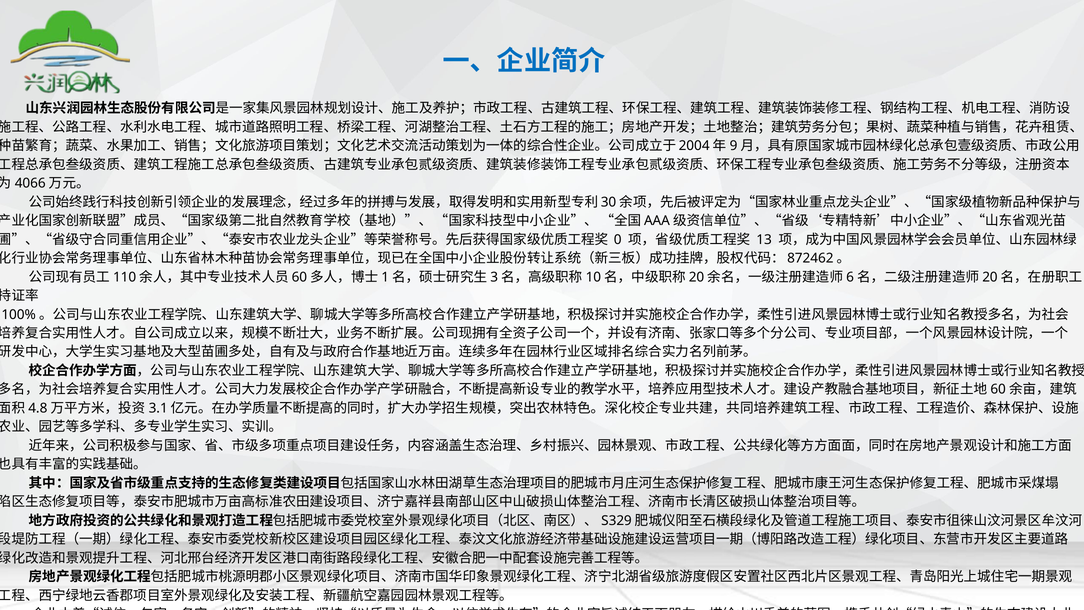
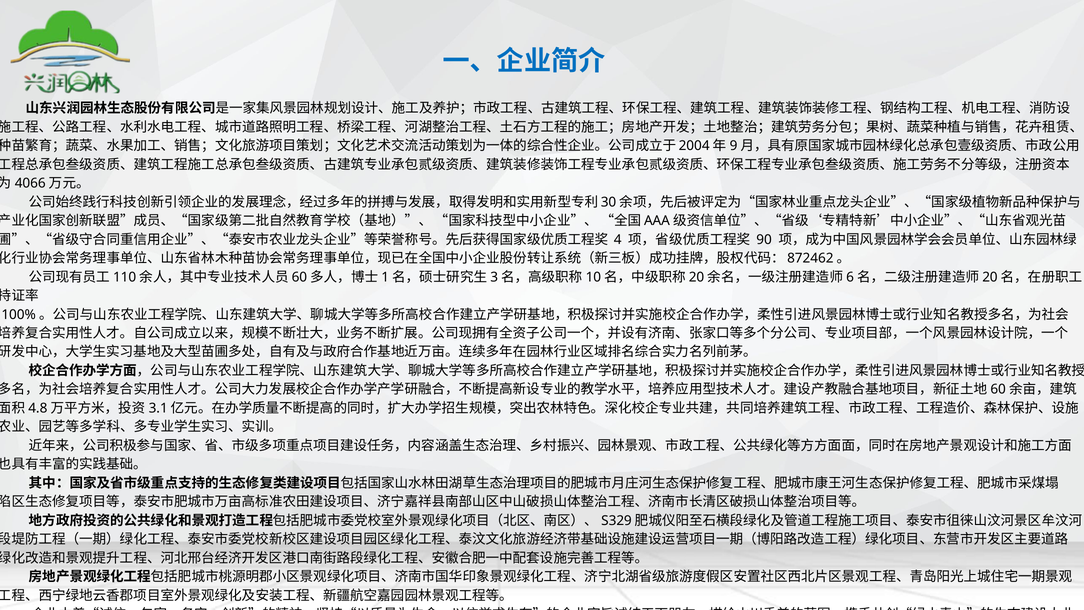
0: 0 -> 4 (618, 239)
13: 13 -> 90 (764, 239)
